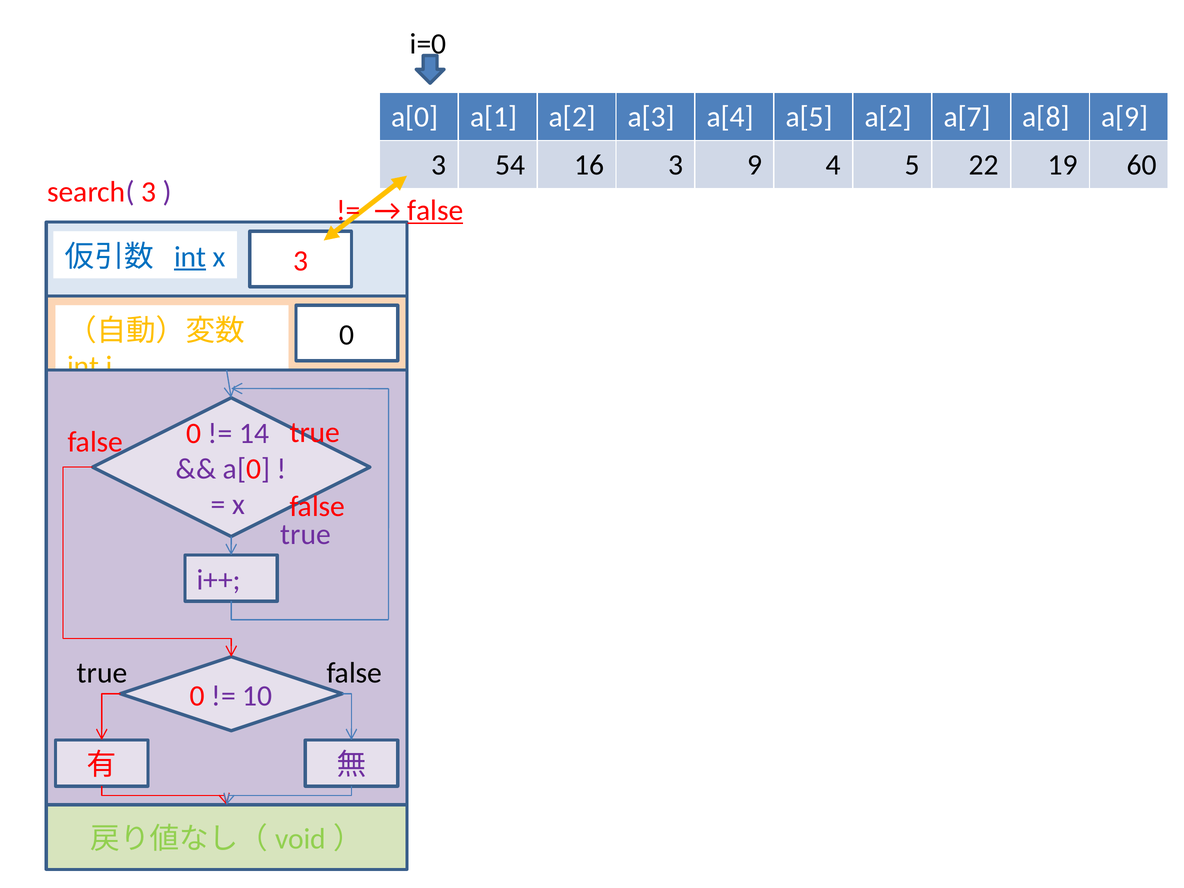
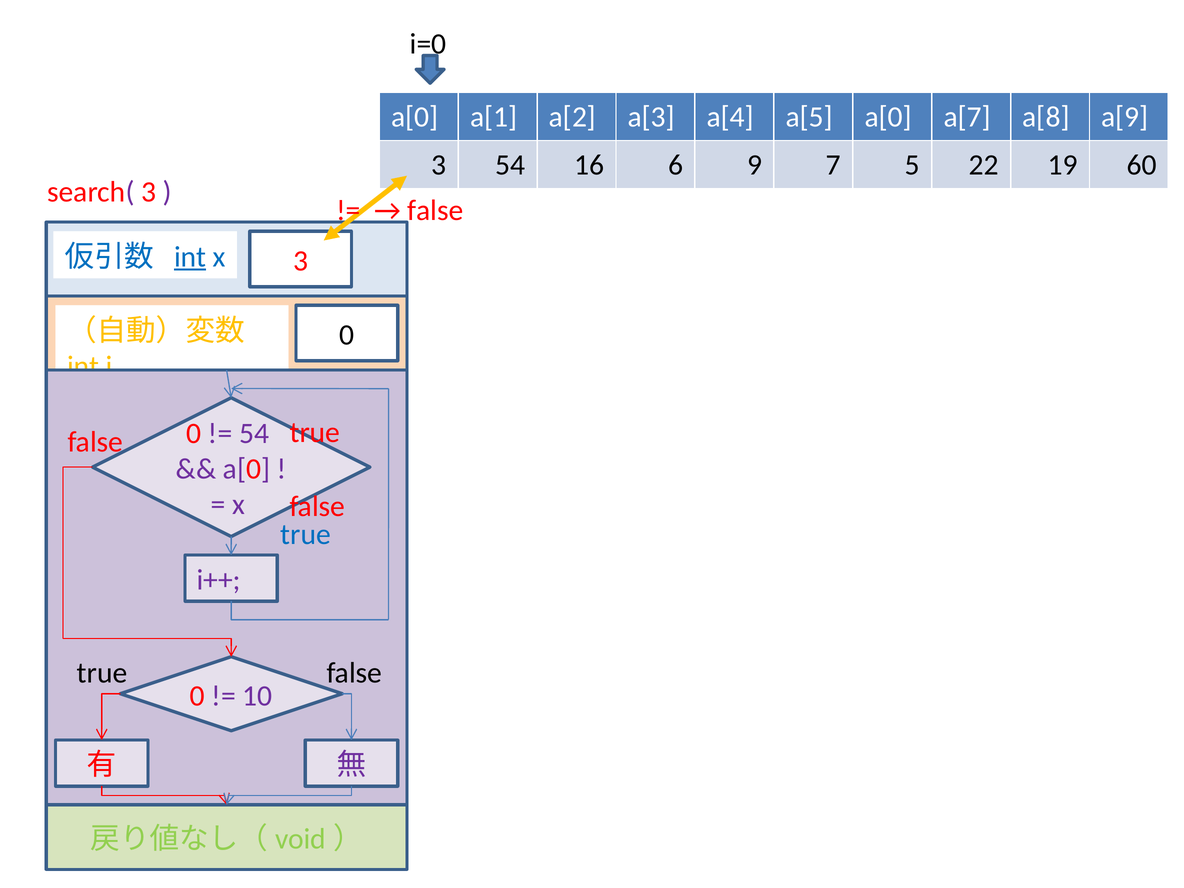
a[5 a[2: a[2 -> a[0 (888, 117)
16 3: 3 -> 6 (676, 165)
4: 4 -> 7 (833, 165)
false underline: present -> none (435, 211)
14: 14 -> 54 (254, 434)
true colour: purple -> blue (306, 534)
